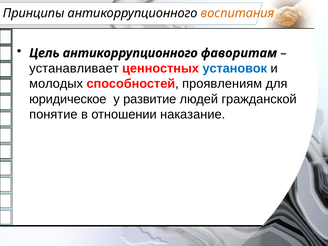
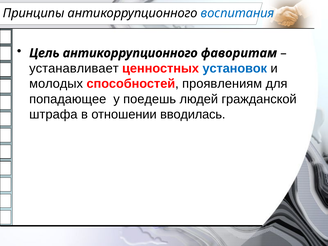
воспитания colour: orange -> blue (237, 13)
юридическое: юридическое -> попадающее (68, 99)
развитие: развитие -> поедешь (150, 99)
понятие: понятие -> штрафа (53, 114)
наказание: наказание -> вводилась (193, 114)
